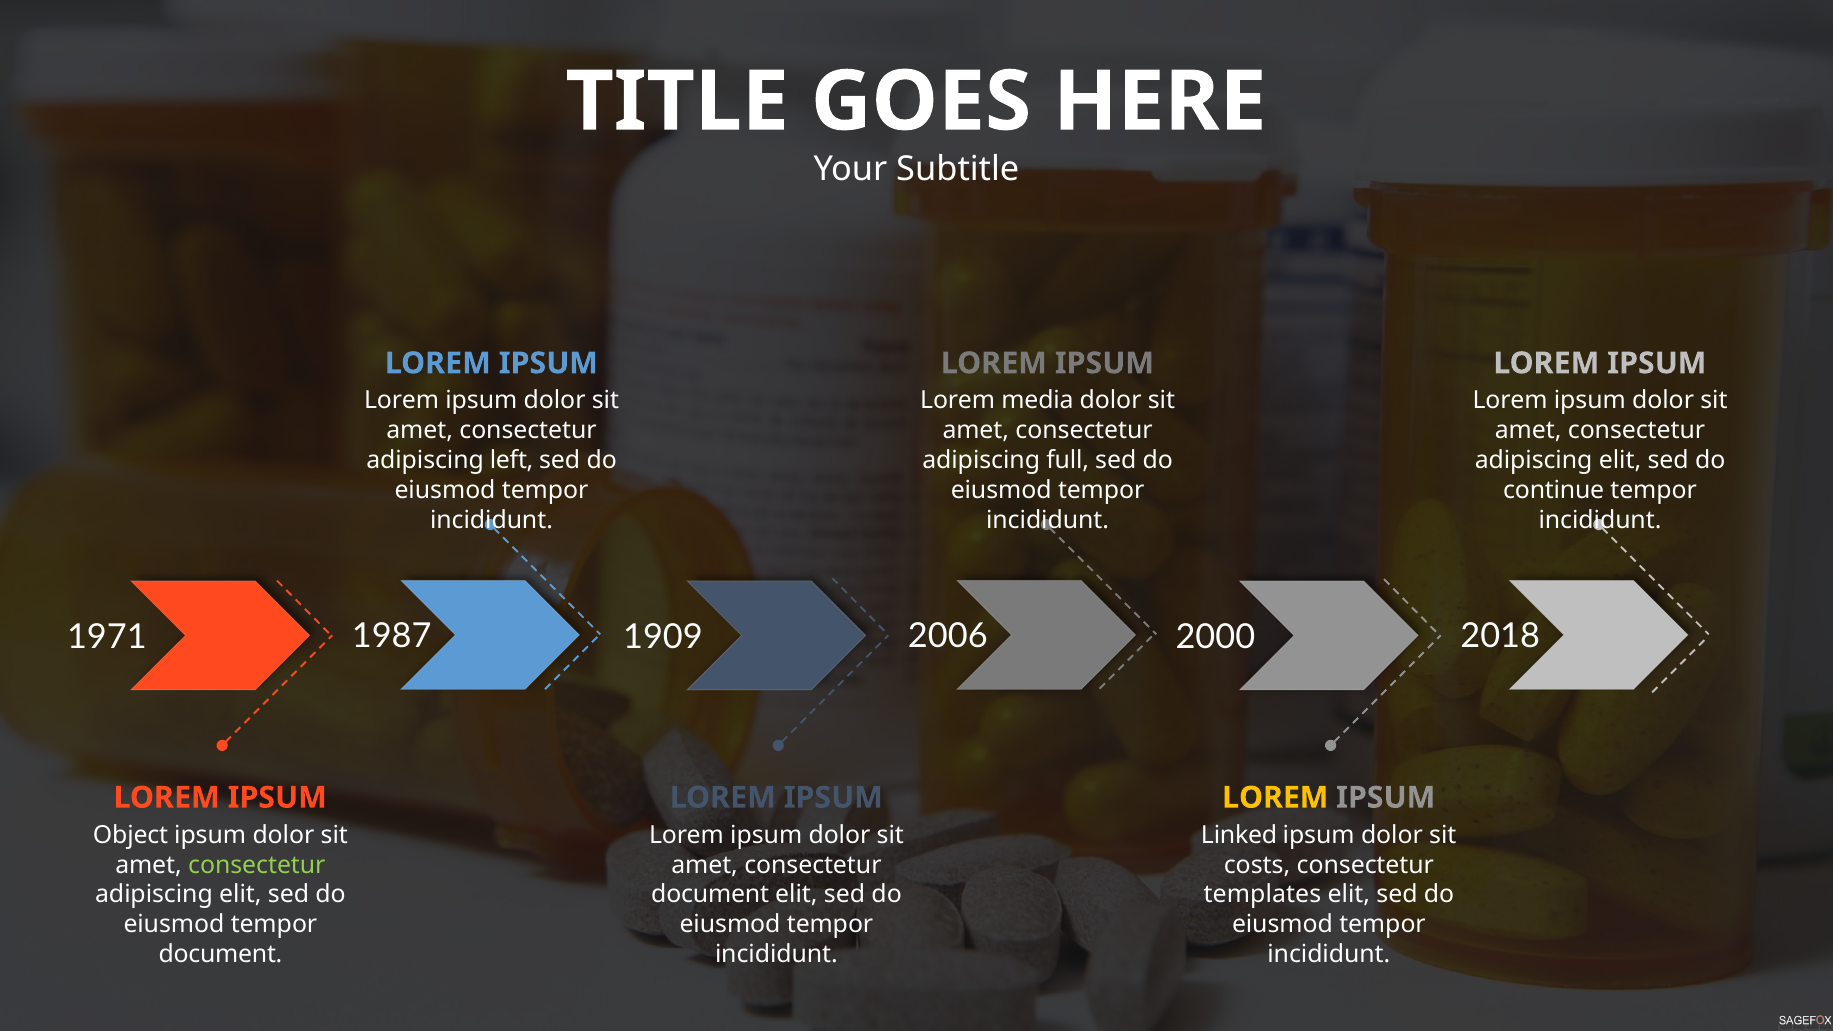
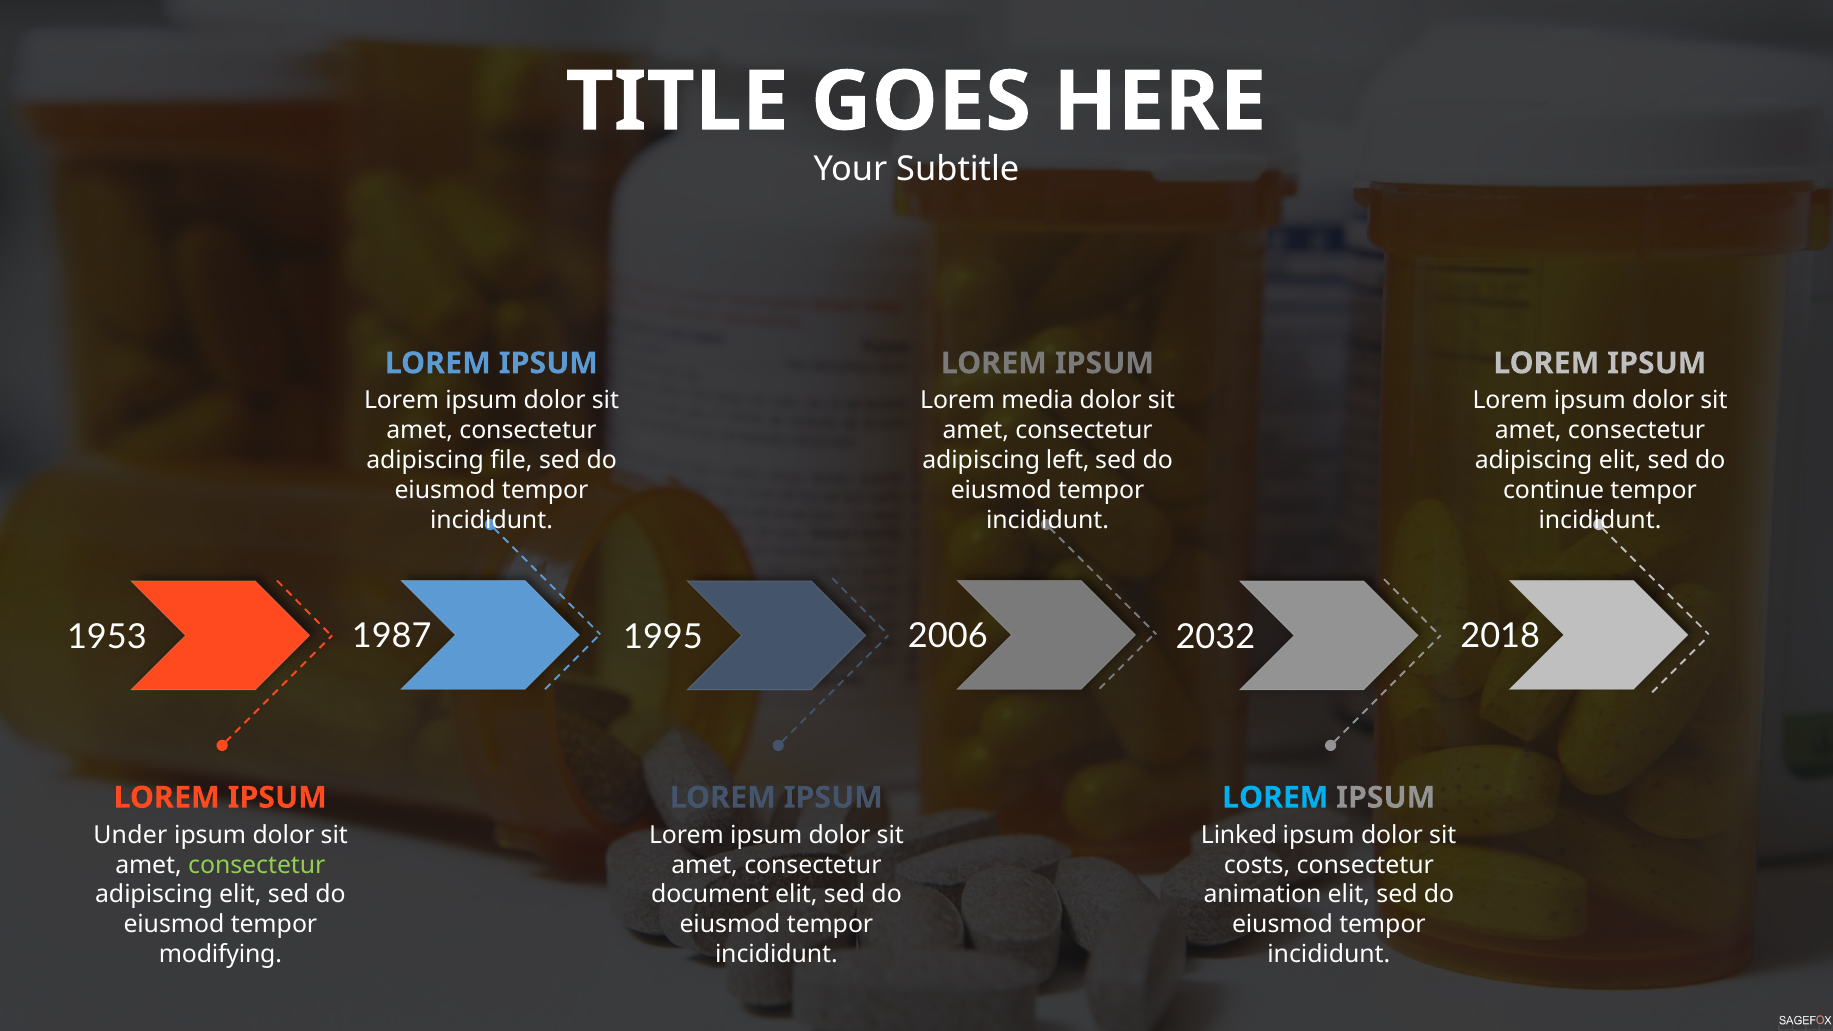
left: left -> file (511, 460)
full: full -> left (1068, 460)
1971: 1971 -> 1953 (107, 637)
1909: 1909 -> 1995 (663, 637)
2000: 2000 -> 2032 (1215, 637)
LOREM colour: yellow -> light blue (1275, 798)
Object: Object -> Under (130, 835)
templates: templates -> animation (1263, 895)
document: document -> modifying (220, 954)
